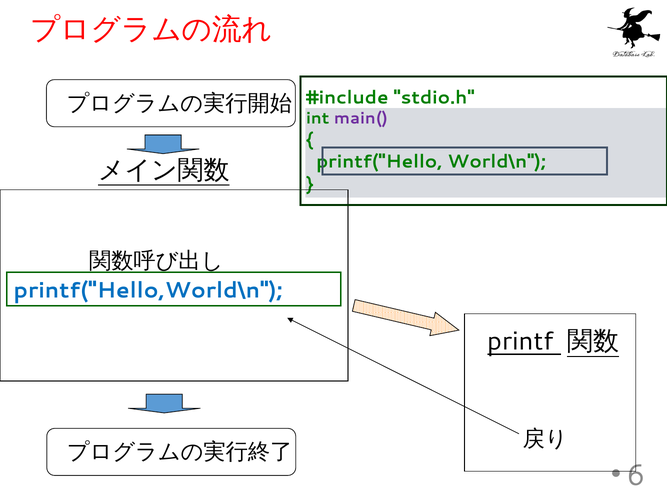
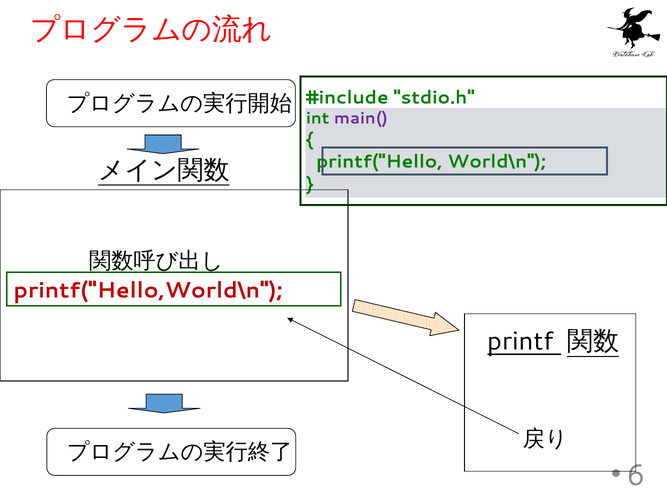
printf("Hello,World\n colour: blue -> red (148, 291)
